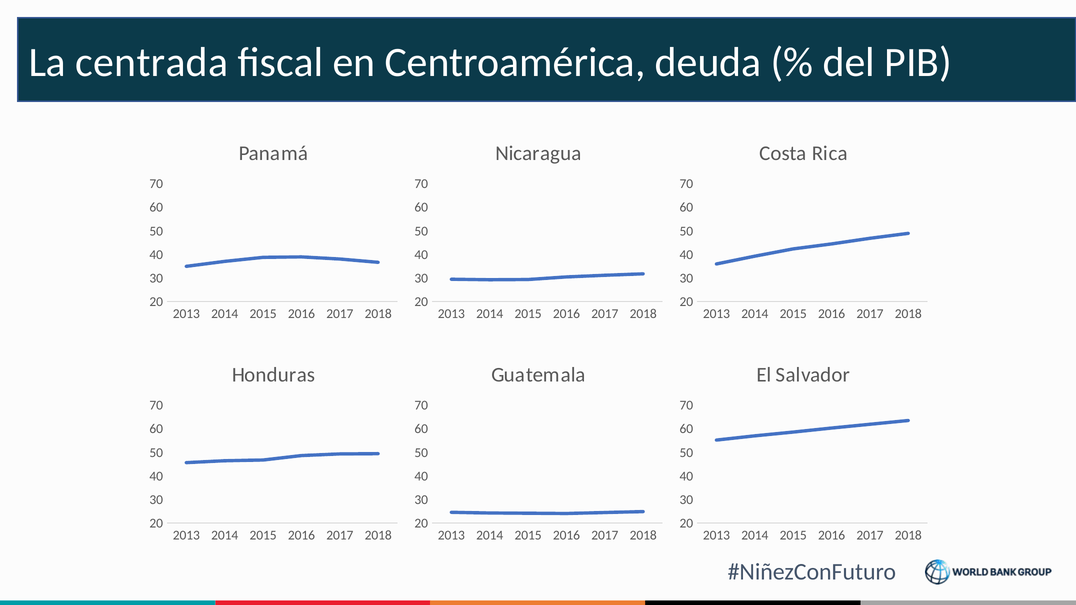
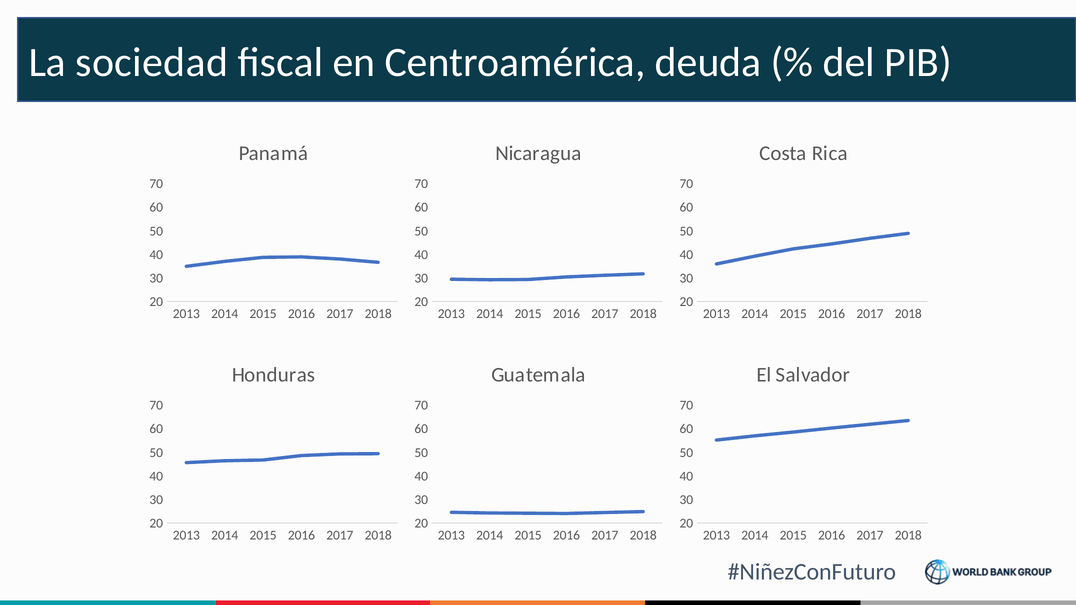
centrada: centrada -> sociedad (152, 63)
